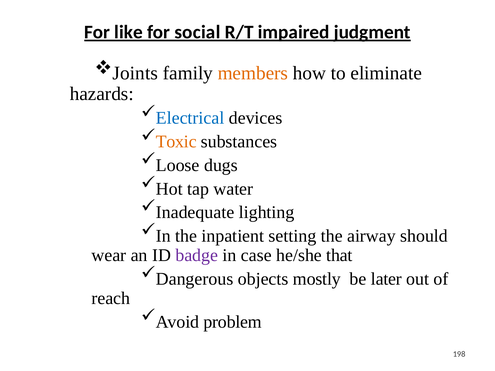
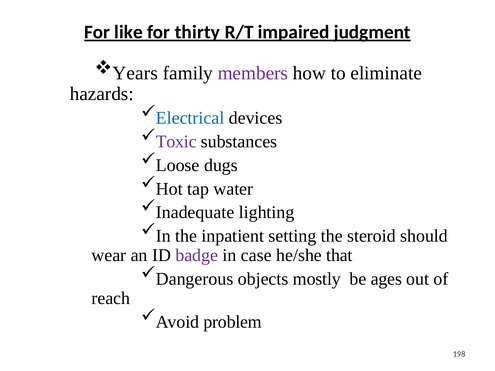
social: social -> thirty (197, 32)
Joints: Joints -> Years (135, 73)
members colour: orange -> purple (253, 73)
Toxic colour: orange -> purple (176, 142)
airway: airway -> steroid (371, 236)
later: later -> ages (386, 279)
